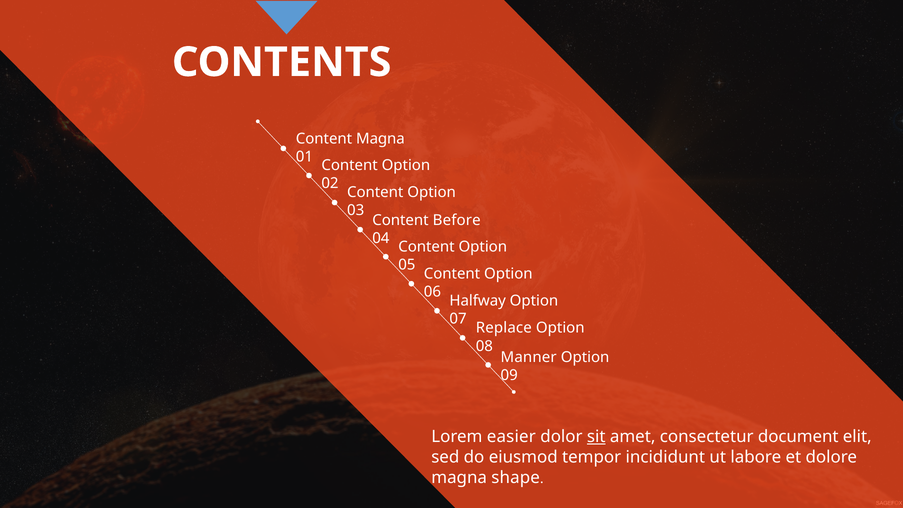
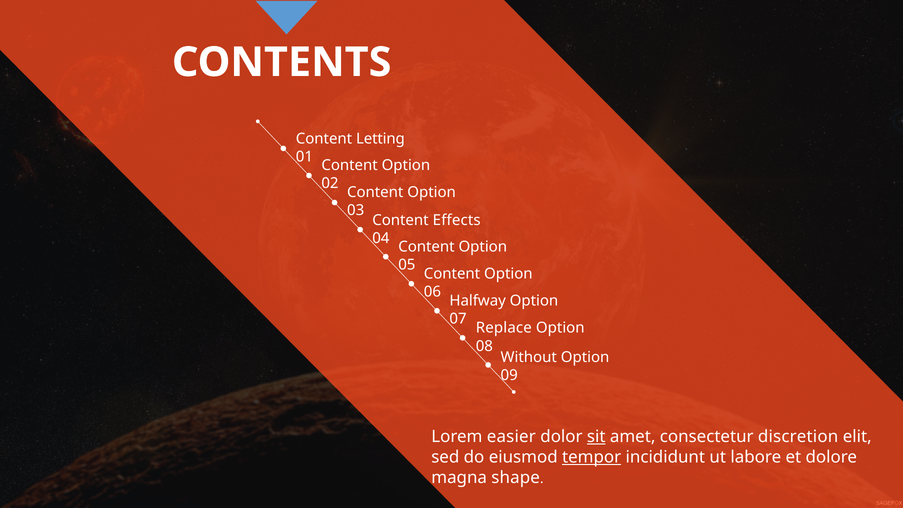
Content Magna: Magna -> Letting (380, 139)
Before: Before -> Effects (457, 220)
Manner: Manner -> Without (529, 357)
document: document -> discretion (798, 437)
tempor underline: none -> present (592, 457)
